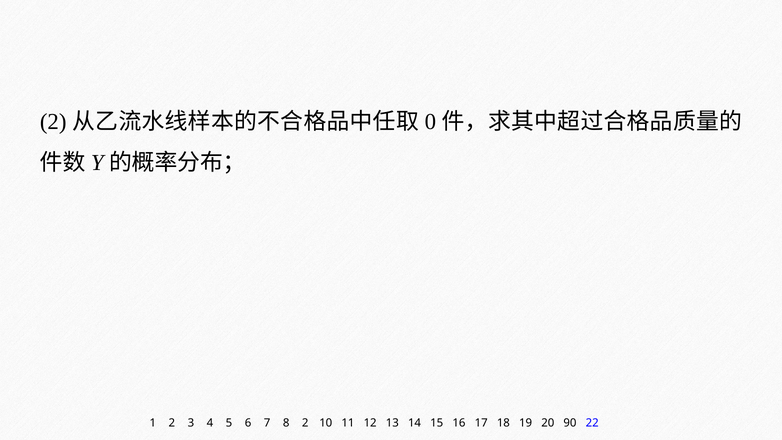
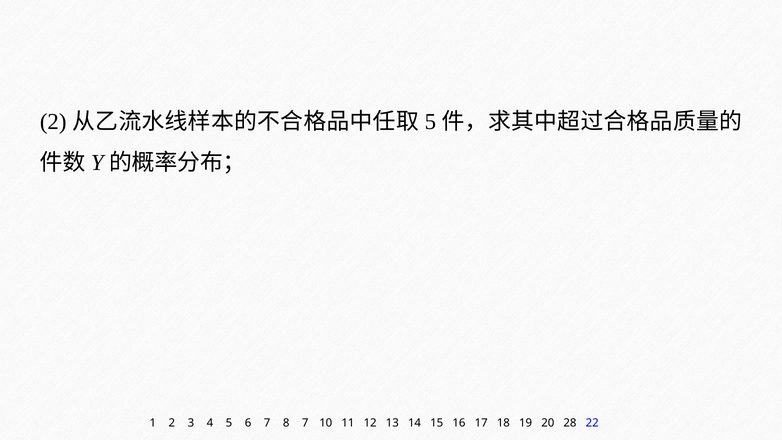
0: 0 -> 5 (430, 122)
8 2: 2 -> 7 (305, 423)
90: 90 -> 28 (570, 423)
